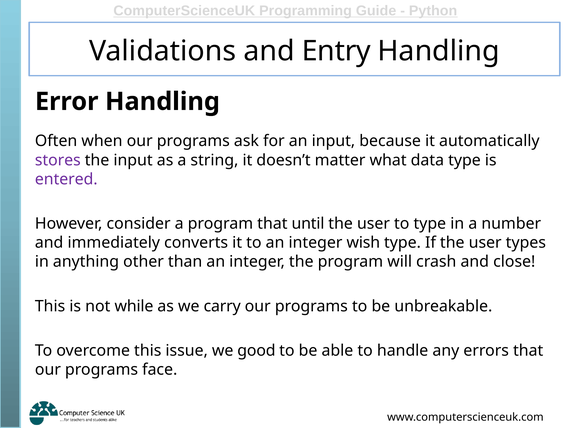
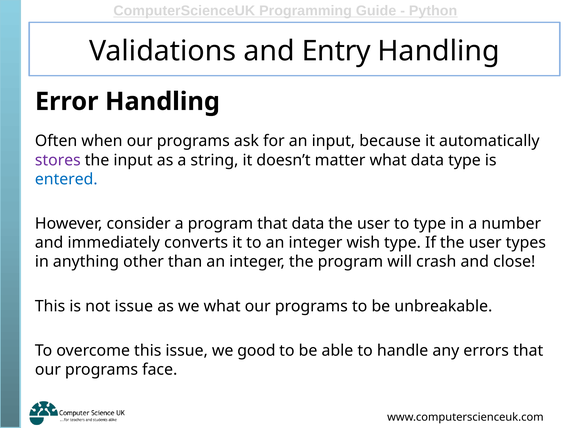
entered colour: purple -> blue (66, 179)
that until: until -> data (308, 224)
not while: while -> issue (134, 306)
we carry: carry -> what (222, 306)
